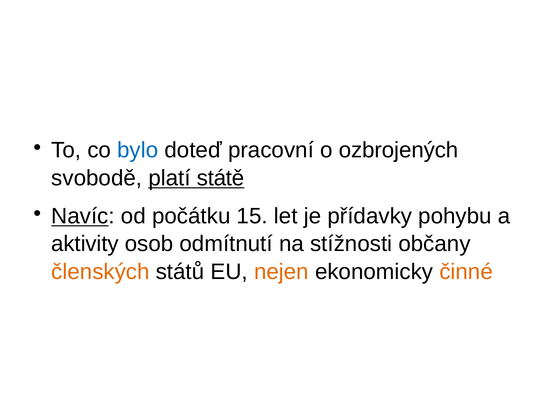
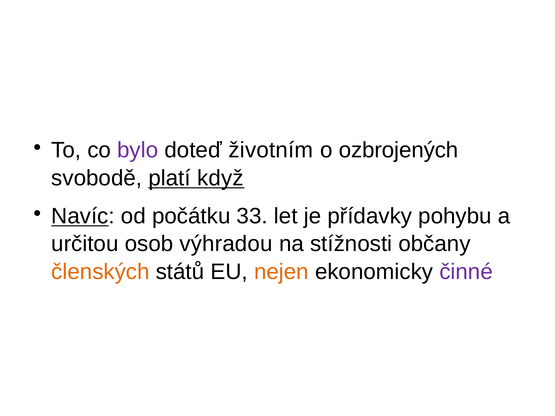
bylo colour: blue -> purple (138, 150)
pracovní: pracovní -> životním (271, 150)
státě: státě -> když (220, 178)
15: 15 -> 33 (252, 216)
aktivity: aktivity -> určitou (85, 244)
odmítnutí: odmítnutí -> výhradou (226, 244)
činné colour: orange -> purple (466, 272)
